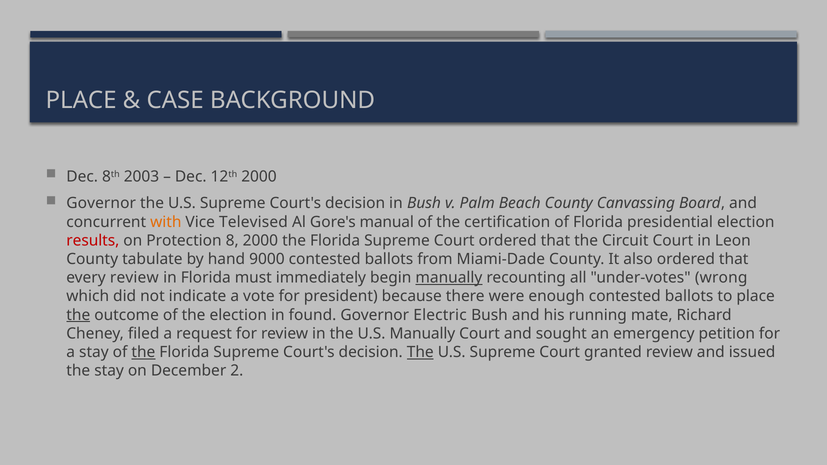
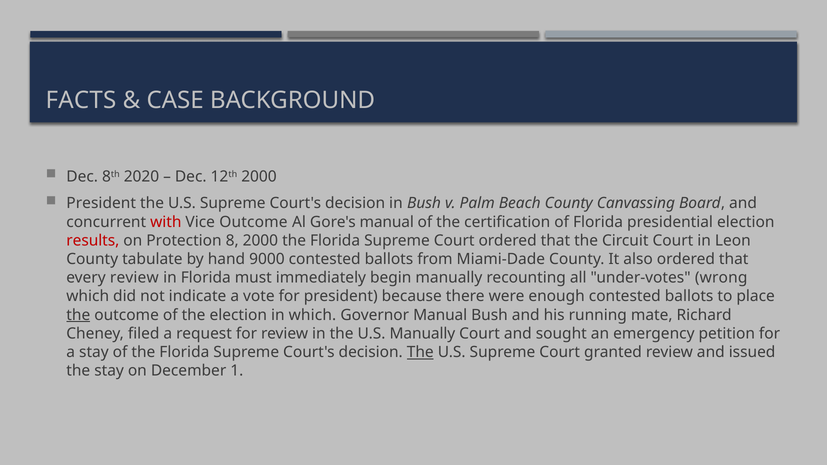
PLACE: PLACE -> FACTS (81, 100)
2003: 2003 -> 2020 (141, 177)
Governor: Governor -> President (101, 203)
with colour: orange -> red (166, 222)
Vice Televised: Televised -> Outcome (253, 222)
manually underline: present -> none (449, 278)
in found: found -> which (312, 315)
Governor Electric: Electric -> Manual (440, 315)
the underline: present -> none (143, 352)
2: 2 -> 1 (237, 371)
